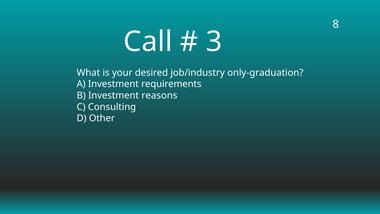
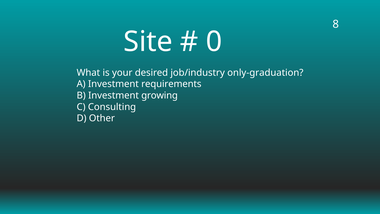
Call: Call -> Site (148, 42)
3: 3 -> 0 (214, 42)
reasons: reasons -> growing (160, 95)
